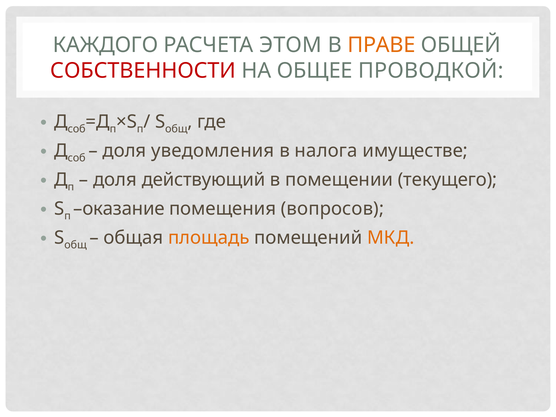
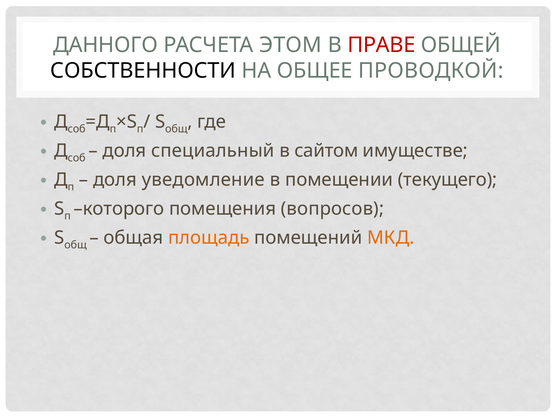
КАЖДОГО: КАЖДОГО -> ДАННОГО (105, 45)
ПРАВЕ colour: orange -> red (381, 45)
СОБСТВЕННОСТИ colour: red -> black (143, 71)
уведомления: уведомления -> специальный (213, 151)
налога: налога -> сайтом (326, 151)
действующий: действующий -> уведомление (203, 180)
оказание: оказание -> которого (119, 209)
